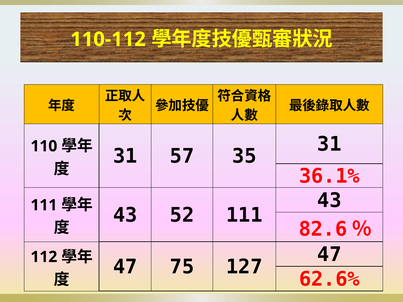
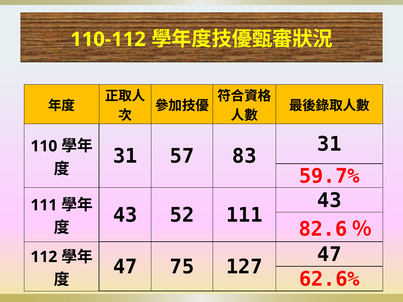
35: 35 -> 83 (244, 156)
36.1%: 36.1% -> 59.7% (329, 176)
